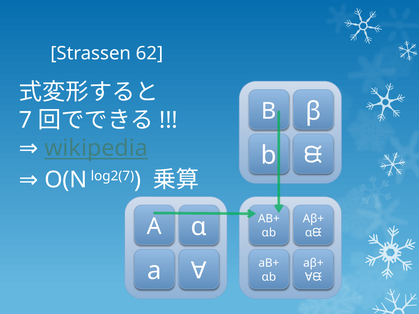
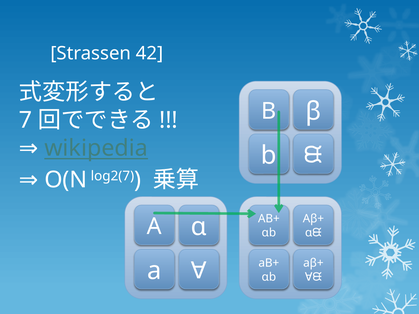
62: 62 -> 42 (150, 53)
